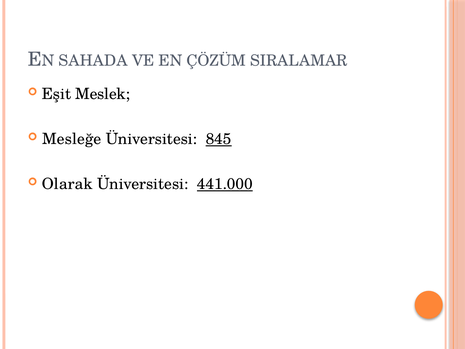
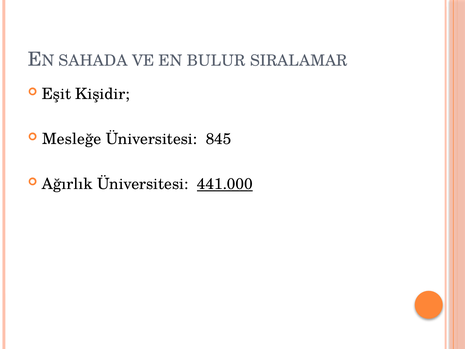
ÇÖZÜM: ÇÖZÜM -> BULUR (216, 61)
Meslek: Meslek -> Kişidir (102, 94)
845 underline: present -> none (219, 139)
Olarak: Olarak -> Ağırlık (67, 184)
